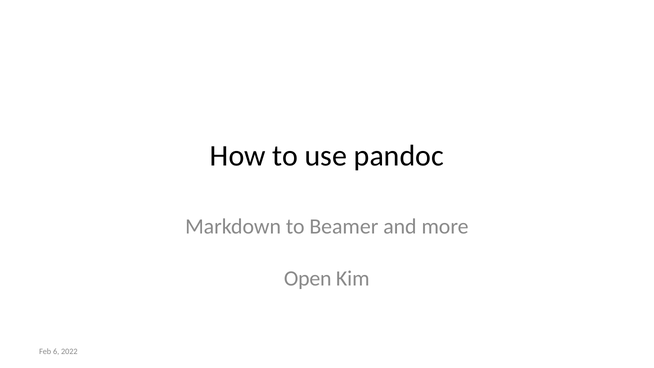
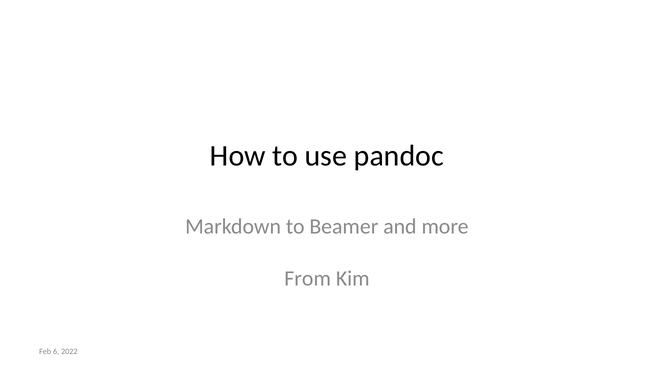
Open: Open -> From (308, 279)
